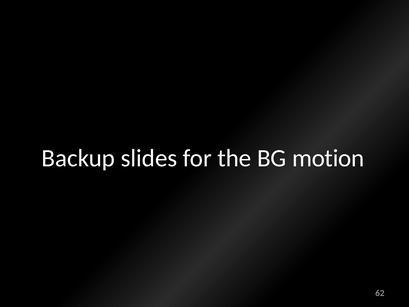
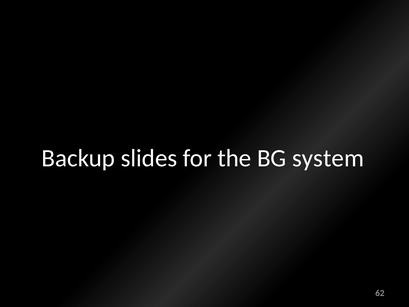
motion: motion -> system (328, 158)
